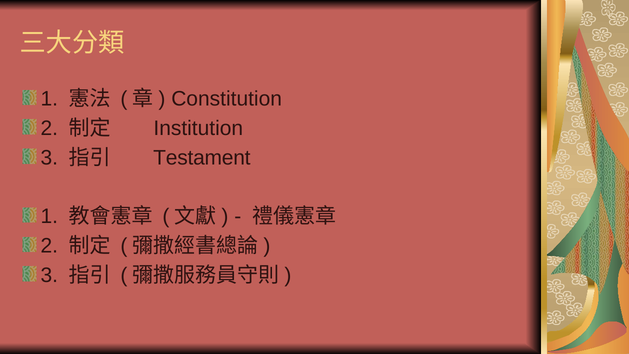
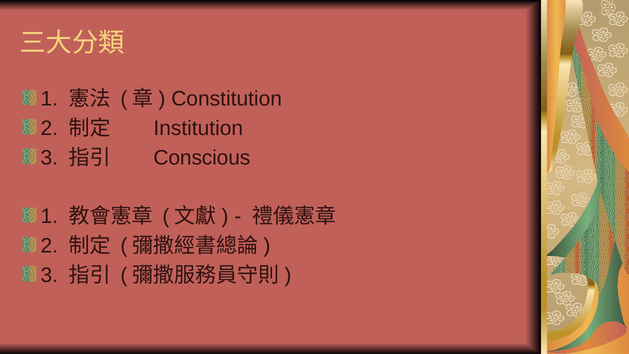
Testament: Testament -> Conscious (202, 158)
